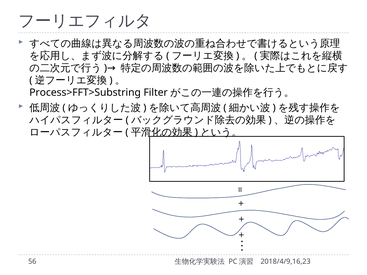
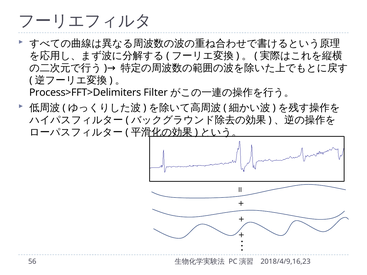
Process>FFT>Substring: Process>FFT>Substring -> Process>FFT>Delimiters (85, 92)
